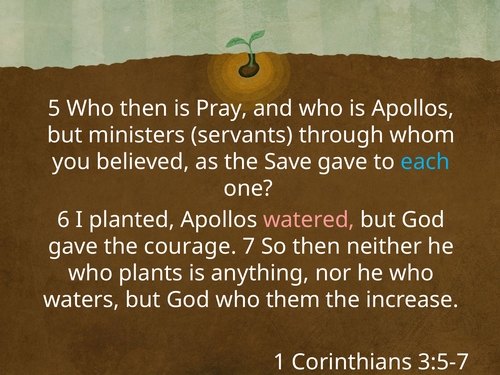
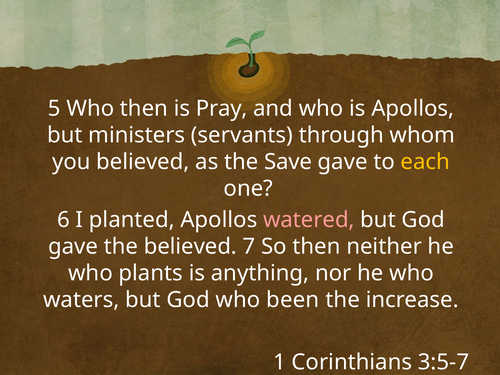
each colour: light blue -> yellow (425, 162)
the courage: courage -> believed (190, 246)
them: them -> been (293, 300)
